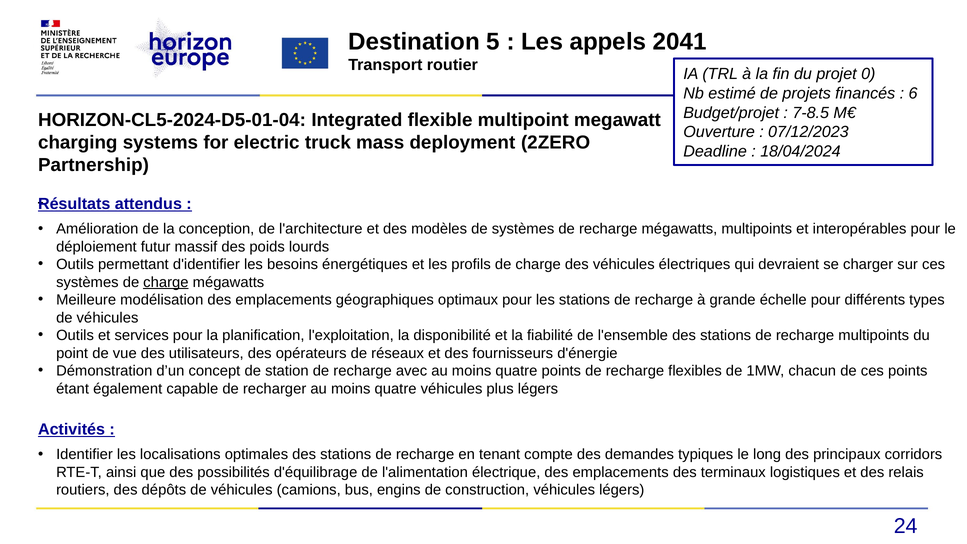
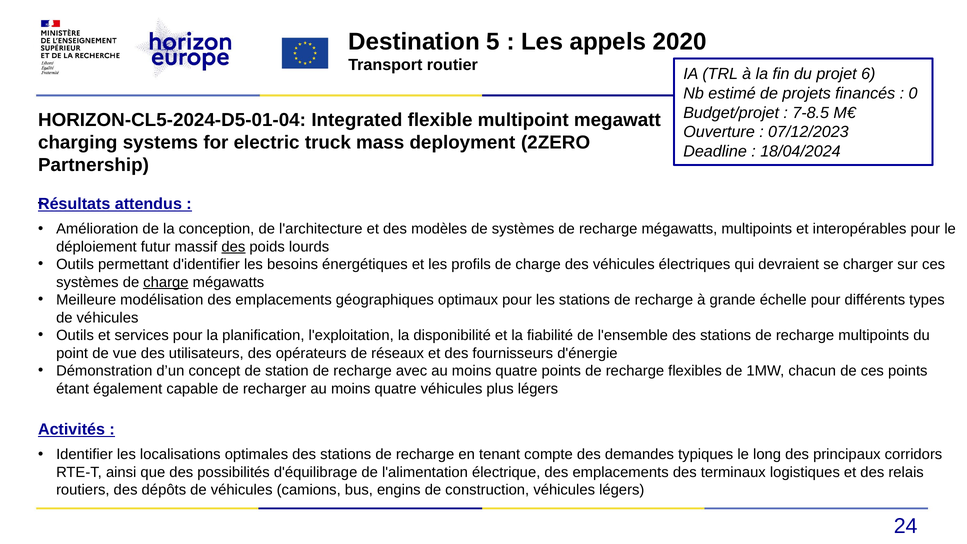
2041: 2041 -> 2020 (680, 42)
0: 0 -> 6 (868, 74)
6: 6 -> 0 (913, 93)
des underline: none -> present (233, 247)
